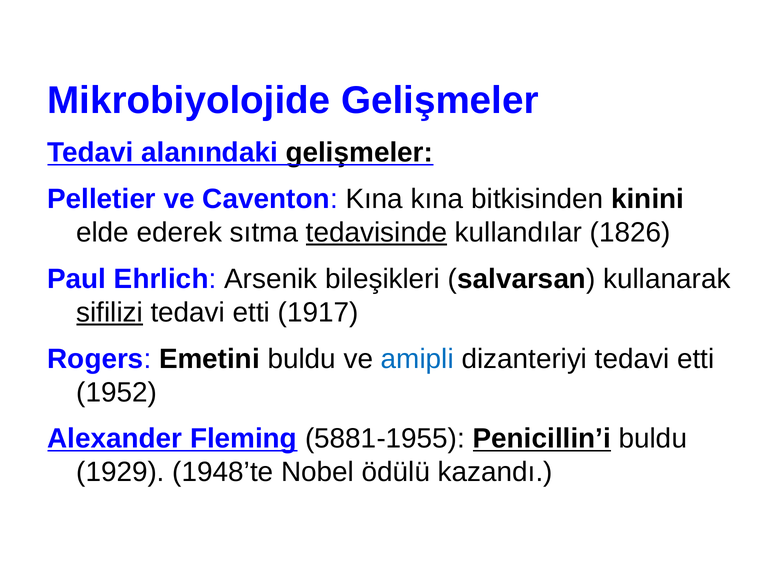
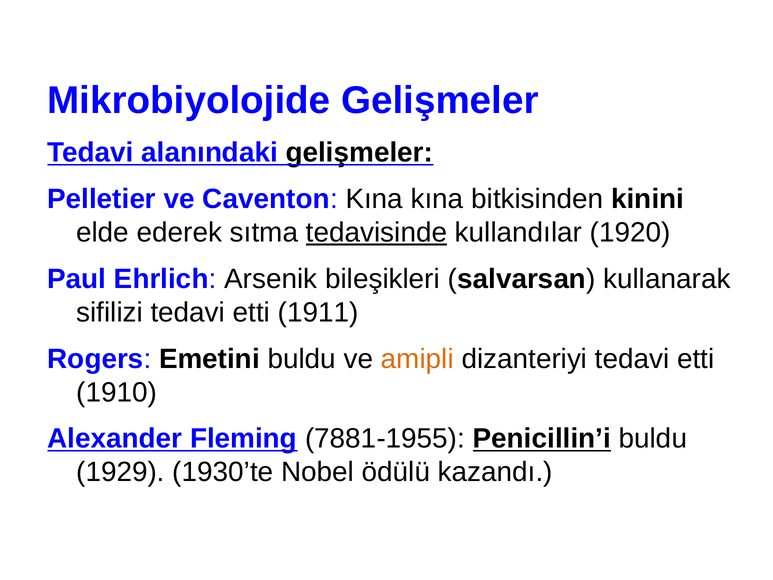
1826: 1826 -> 1920 (630, 232)
sifilizi underline: present -> none (110, 312)
1917: 1917 -> 1911 (318, 312)
amipli colour: blue -> orange (417, 359)
1952: 1952 -> 1910 (117, 392)
5881-1955: 5881-1955 -> 7881-1955 (385, 439)
1948’te: 1948’te -> 1930’te (223, 472)
